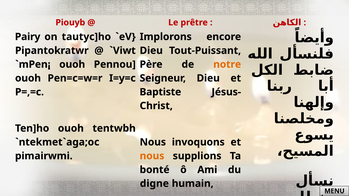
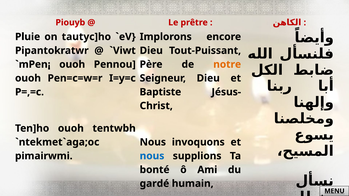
Pairy: Pairy -> Pluie (28, 37)
nous colour: orange -> blue (152, 156)
digne: digne -> gardé (154, 184)
